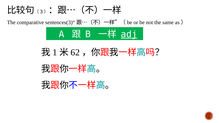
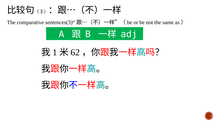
adj underline: present -> none (129, 34)
